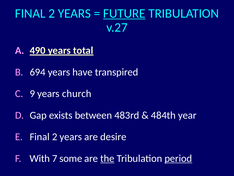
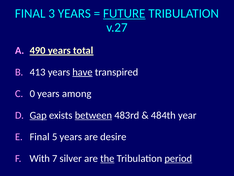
2: 2 -> 3 (52, 13)
694: 694 -> 413 (38, 72)
have underline: none -> present (82, 72)
9: 9 -> 0 (32, 93)
church: church -> among (77, 93)
Gap underline: none -> present (38, 115)
between underline: none -> present (93, 115)
2: 2 -> 5 (55, 136)
some: some -> silver (71, 158)
